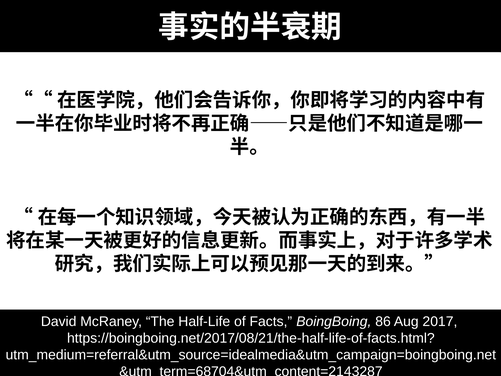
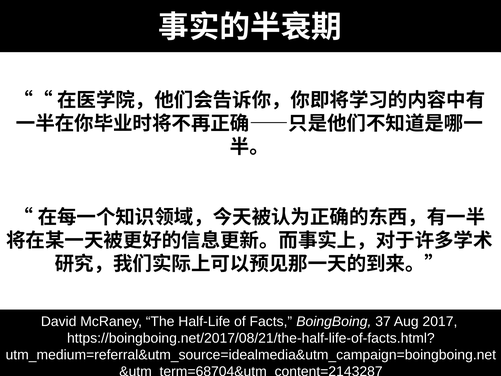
86: 86 -> 37 (383, 321)
